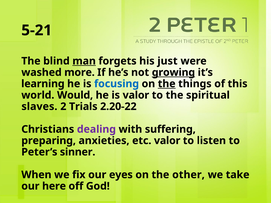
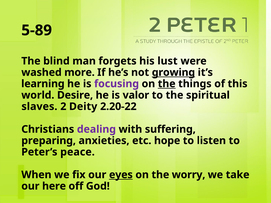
5-21: 5-21 -> 5-89 (37, 30)
man underline: present -> none (84, 61)
just: just -> lust (167, 61)
focusing colour: blue -> purple (117, 84)
Would: Would -> Desire (75, 95)
Trials: Trials -> Deity (83, 107)
etc valor: valor -> hope (167, 141)
sinner: sinner -> peace (78, 152)
eyes underline: none -> present (121, 175)
other: other -> worry (189, 175)
